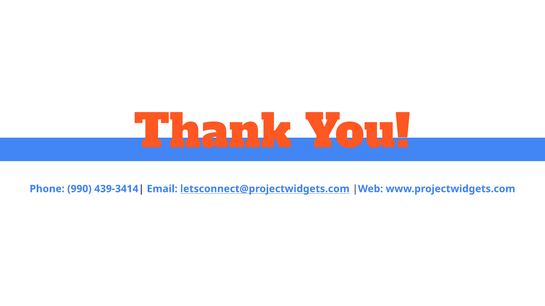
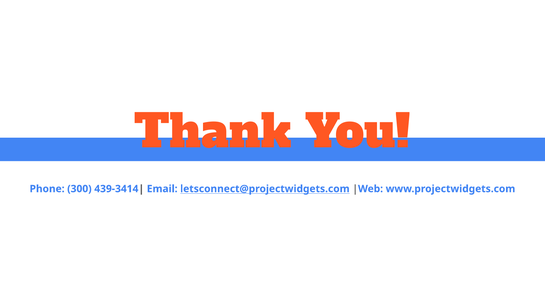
990: 990 -> 300 (79, 189)
